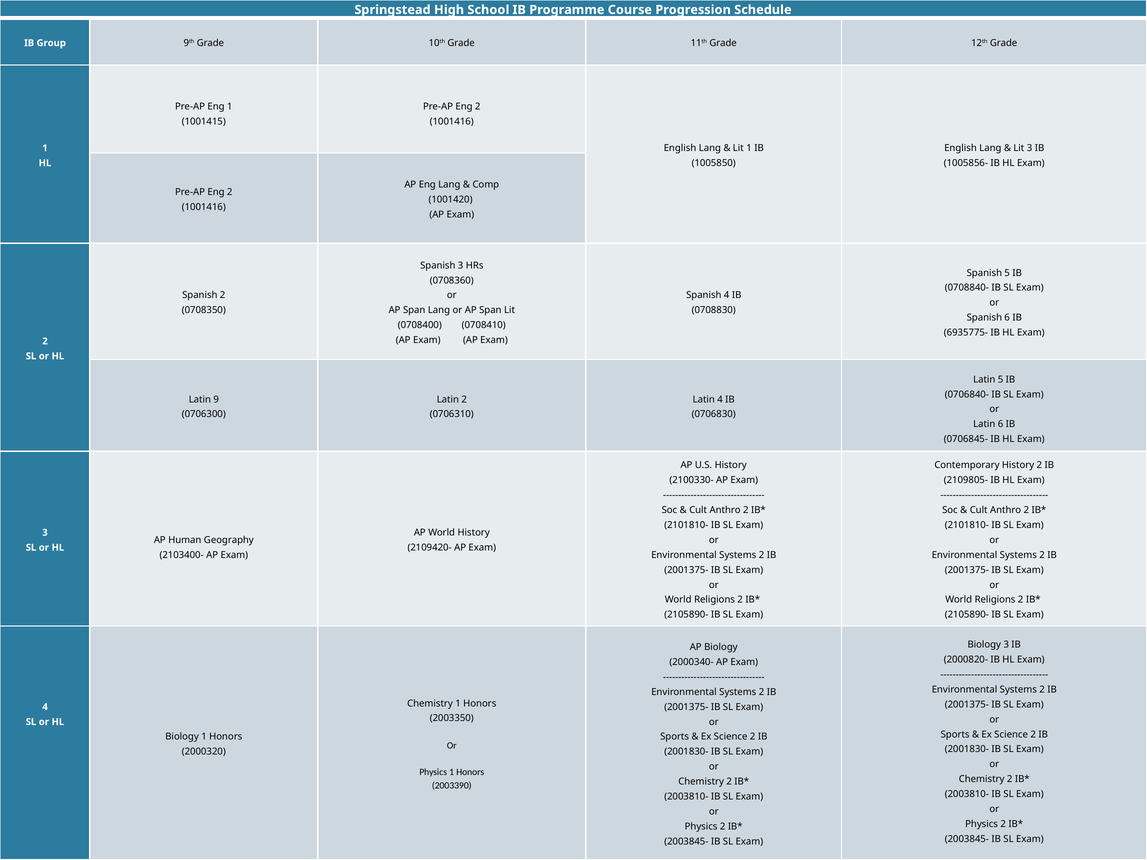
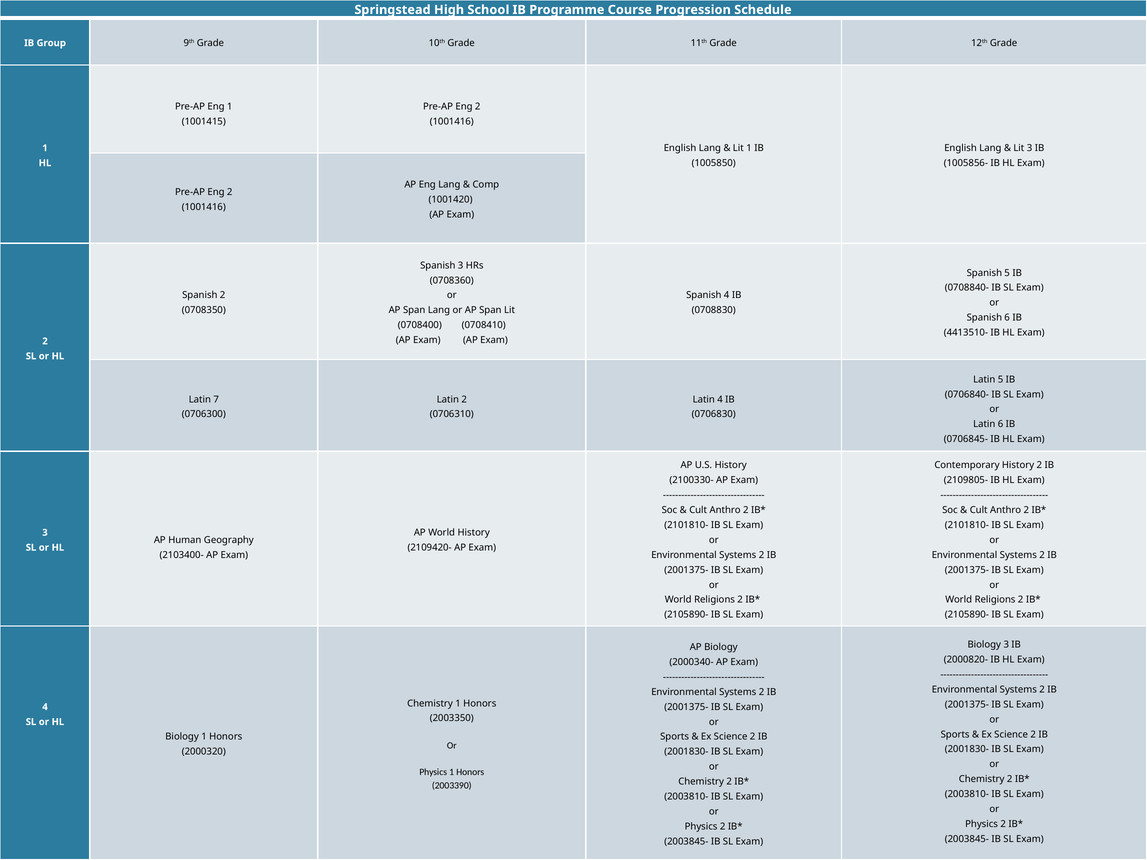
6935775-: 6935775- -> 4413510- (966, 333)
9: 9 -> 7 (216, 399)
